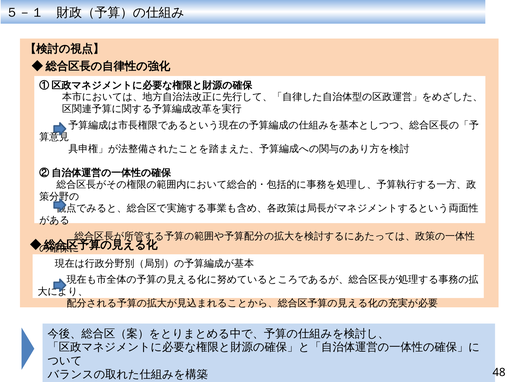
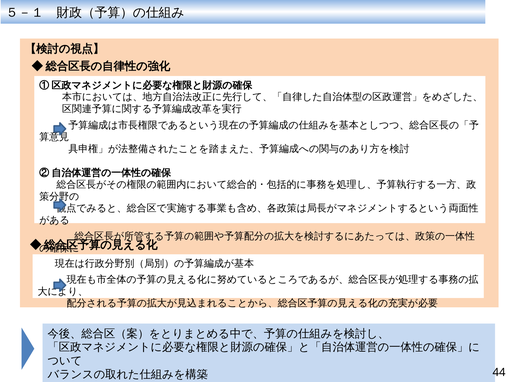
48: 48 -> 44 (499, 372)
